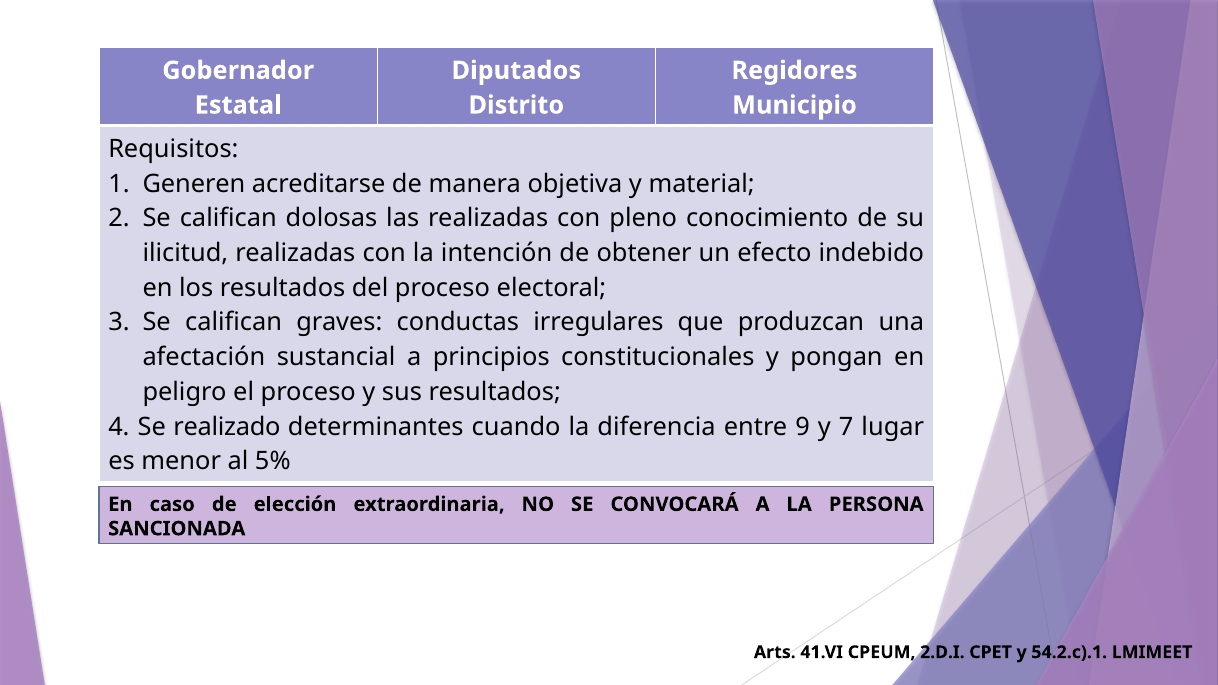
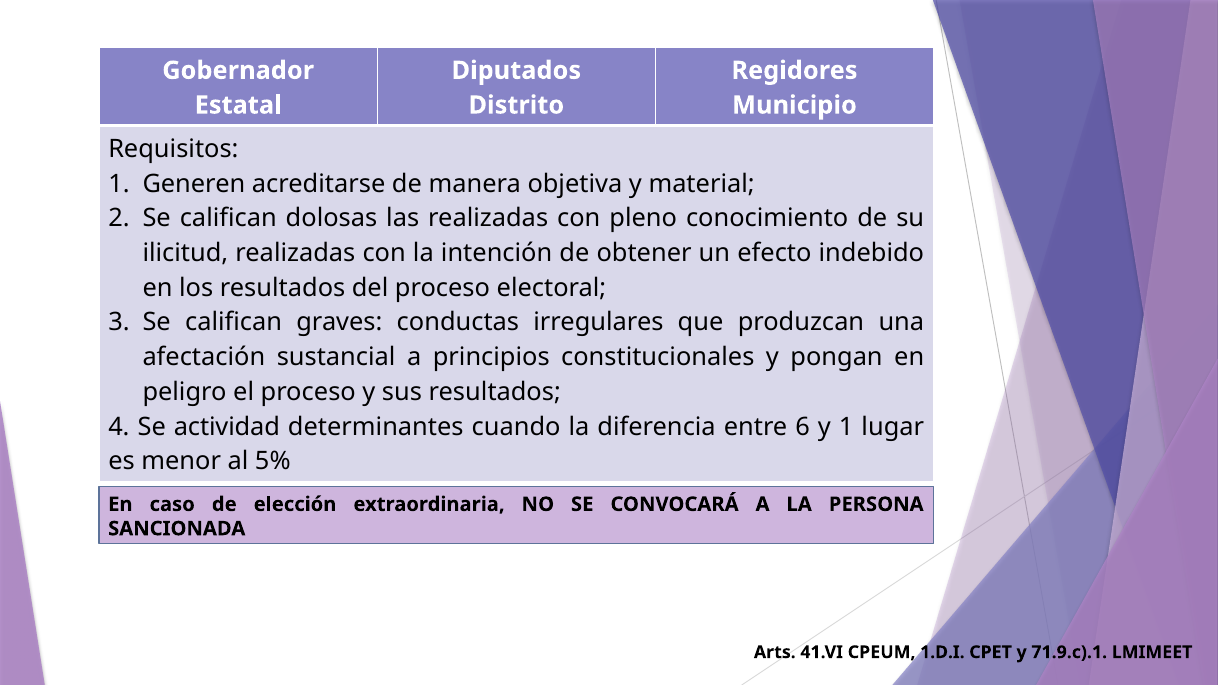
realizado: realizado -> actividad (227, 427)
9: 9 -> 6 (803, 427)
y 7: 7 -> 1 (846, 427)
2.D.I: 2.D.I -> 1.D.I (942, 652)
54.2.c).1: 54.2.c).1 -> 71.9.c).1 (1069, 652)
